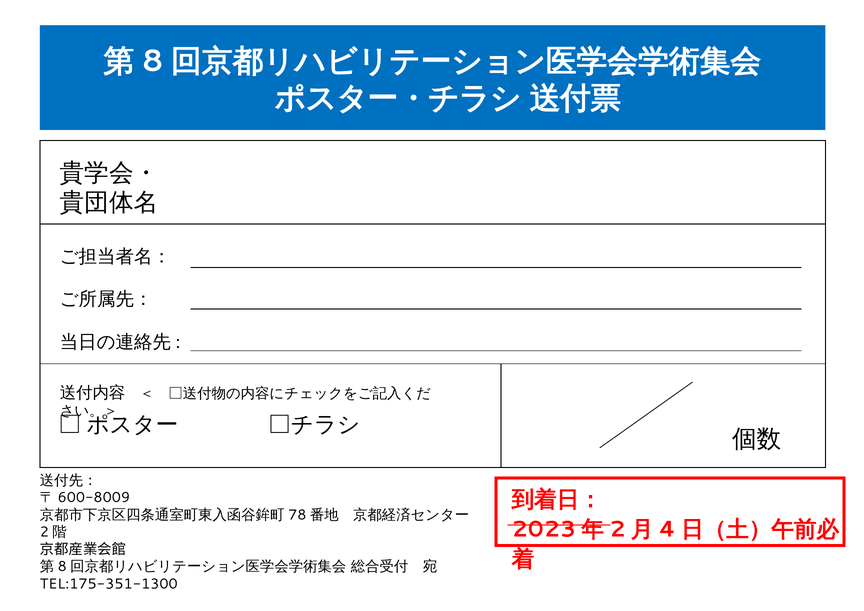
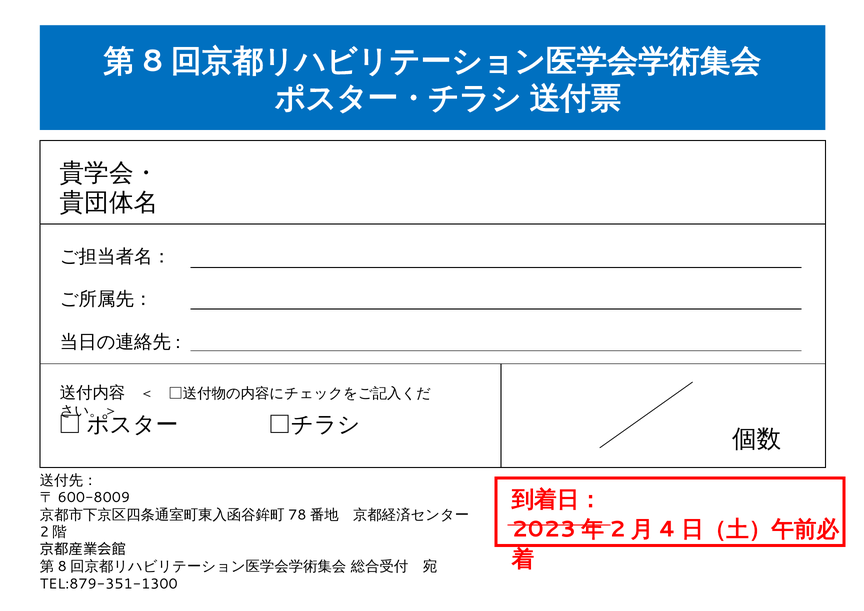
TEL:175-351-1300: TEL:175-351-1300 -> TEL:879-351-1300 (109, 584)
